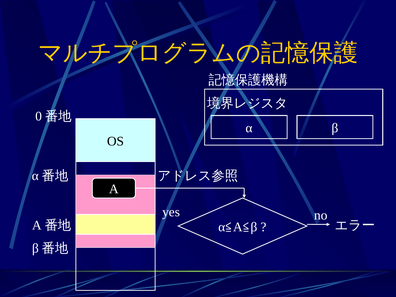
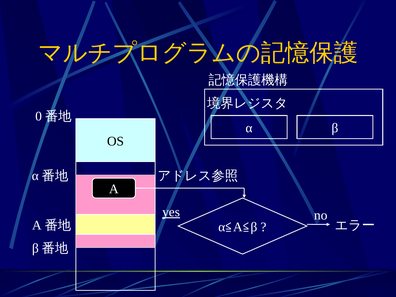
yes underline: none -> present (171, 212)
